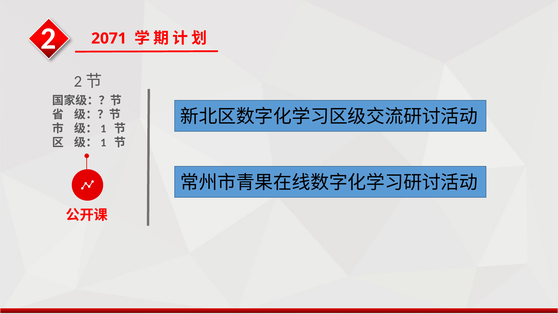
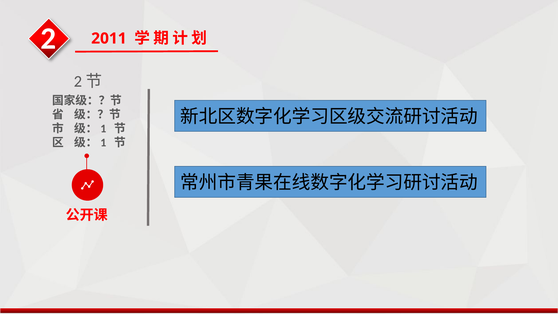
2071: 2071 -> 2011 (109, 38)
